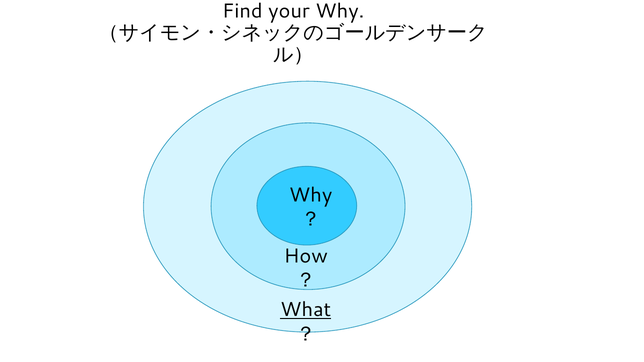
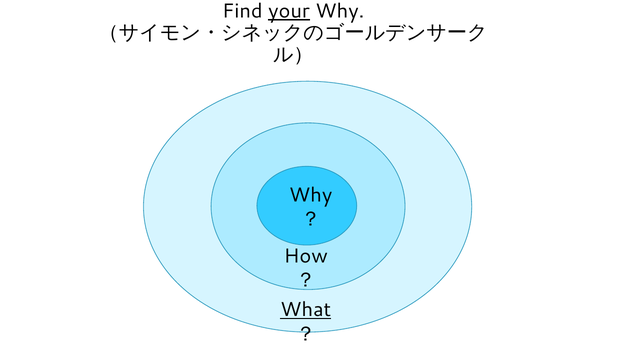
your underline: none -> present (289, 11)
